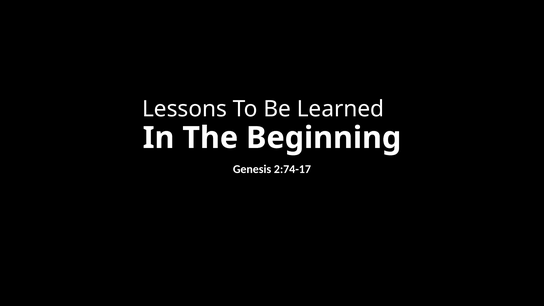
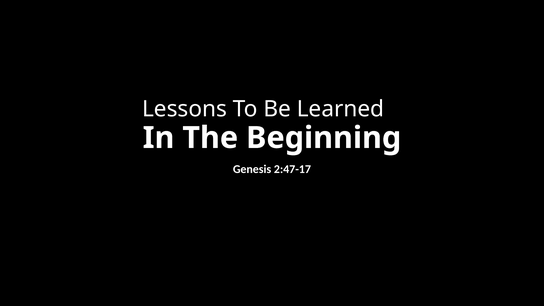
2:74-17: 2:74-17 -> 2:47-17 (292, 169)
